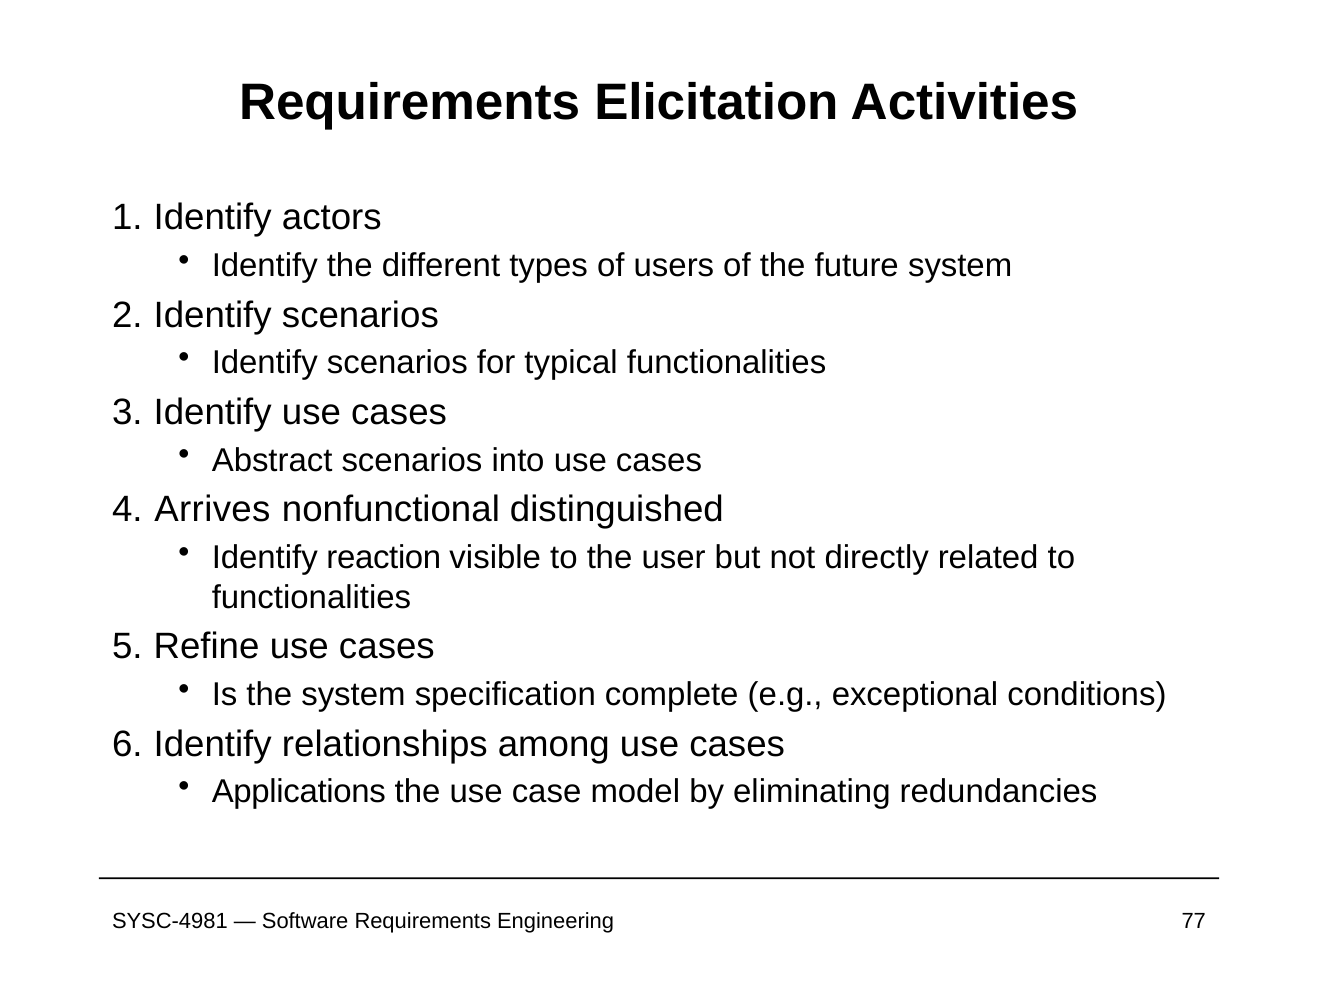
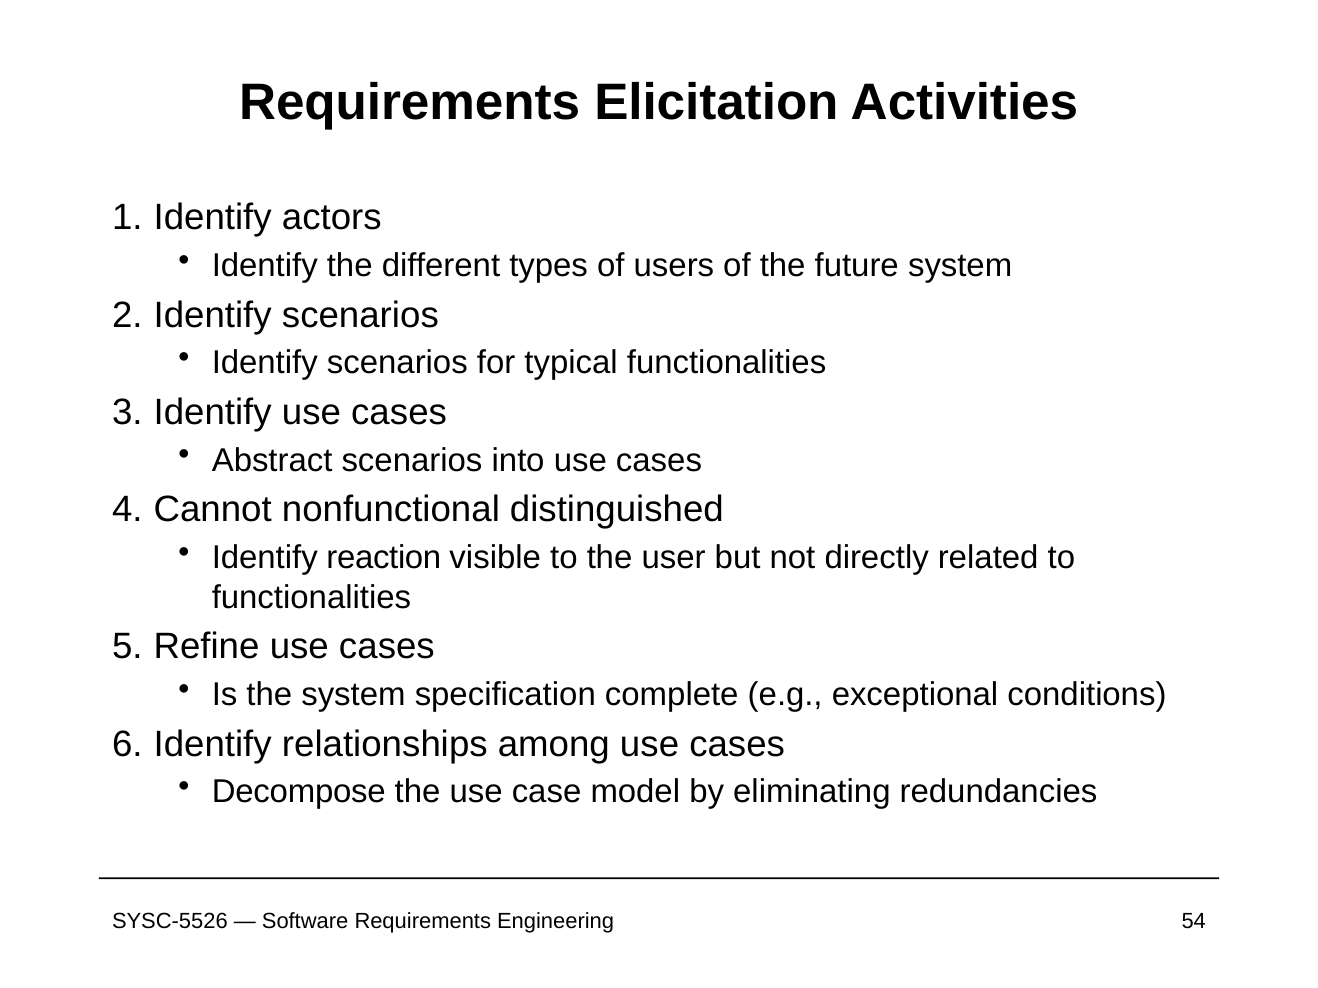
Arrives: Arrives -> Cannot (213, 510)
Applications: Applications -> Decompose (299, 792)
SYSC-4981: SYSC-4981 -> SYSC-5526 (170, 922)
77: 77 -> 54 (1194, 922)
